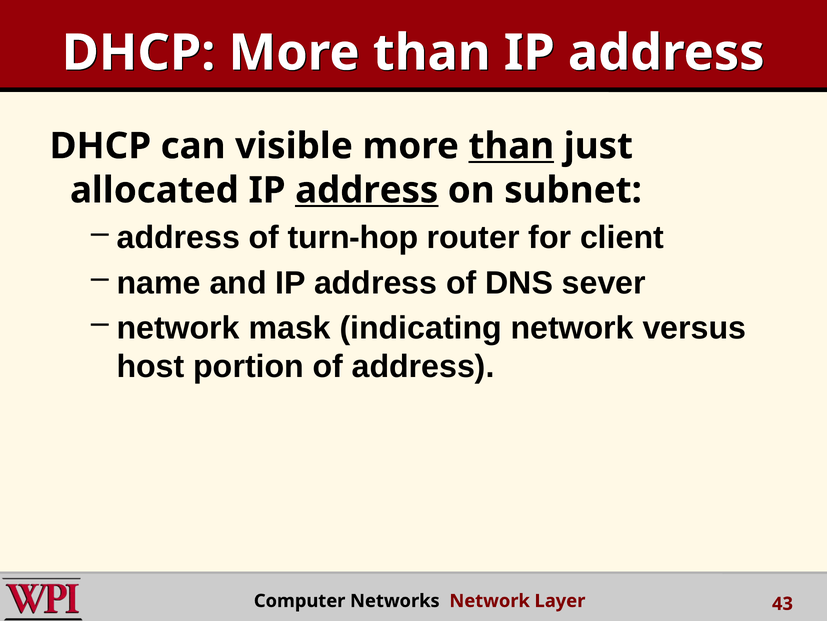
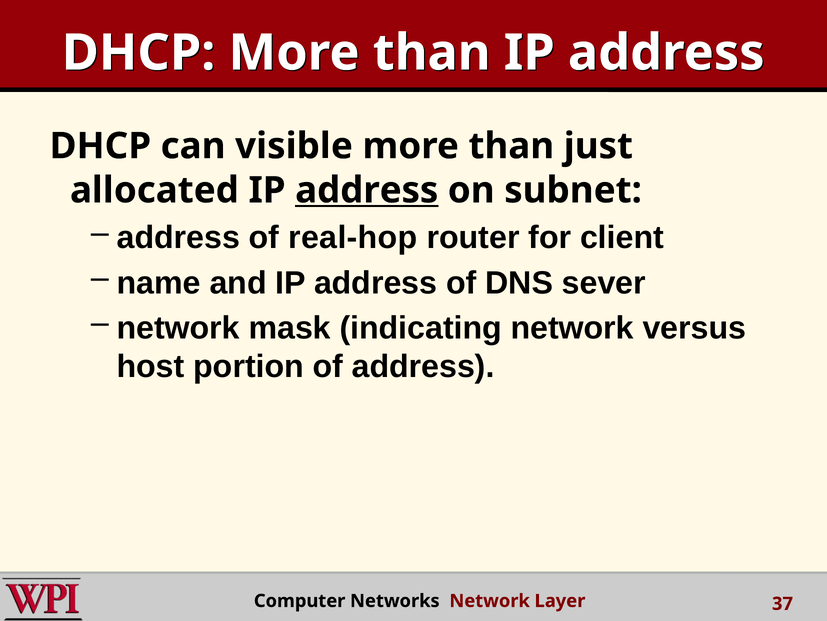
than underline: present -> none (511, 146)
turn-hop: turn-hop -> real-hop (353, 238)
43: 43 -> 37 (783, 603)
